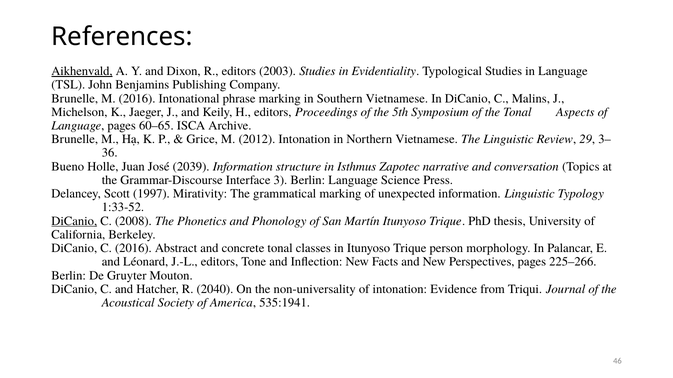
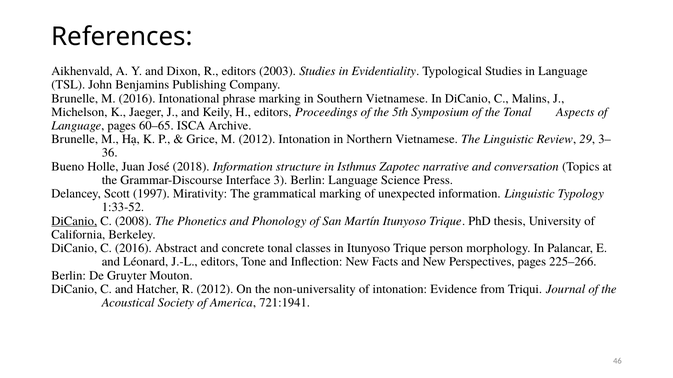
Aikhenvald underline: present -> none (82, 71)
2039: 2039 -> 2018 (191, 167)
R 2040: 2040 -> 2012 (215, 289)
535:1941: 535:1941 -> 721:1941 (285, 303)
